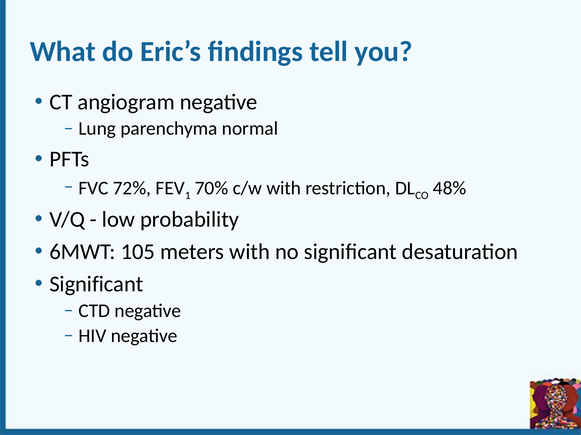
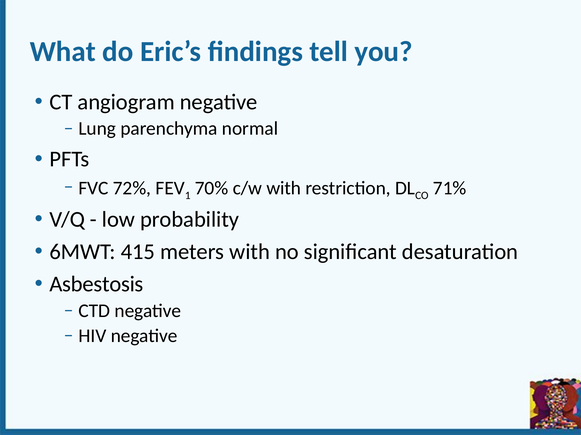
48%: 48% -> 71% (450, 188)
105: 105 -> 415 (138, 252)
Significant: Significant -> Asbestosis (96, 285)
